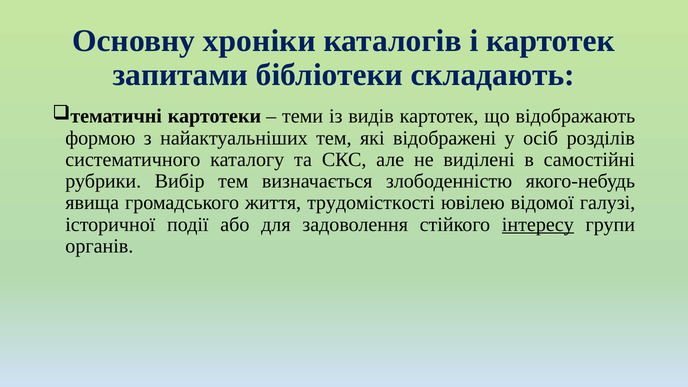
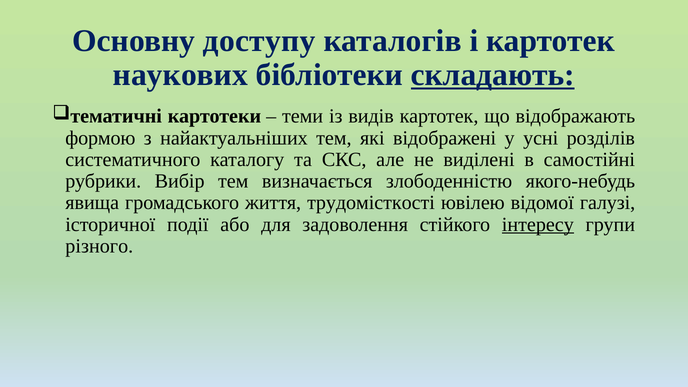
хроніки: хроніки -> доступу (259, 41)
запитами: запитами -> наукових (180, 75)
складають underline: none -> present (493, 75)
осіб: осіб -> усні (541, 138)
органів: органів -> різного (99, 246)
